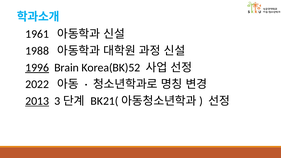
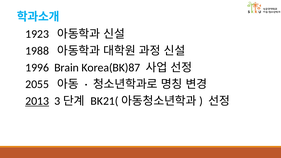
1961: 1961 -> 1923 (37, 34)
1996 underline: present -> none (37, 68)
Korea(BK)52: Korea(BK)52 -> Korea(BK)87 (111, 68)
2022: 2022 -> 2055 (37, 84)
